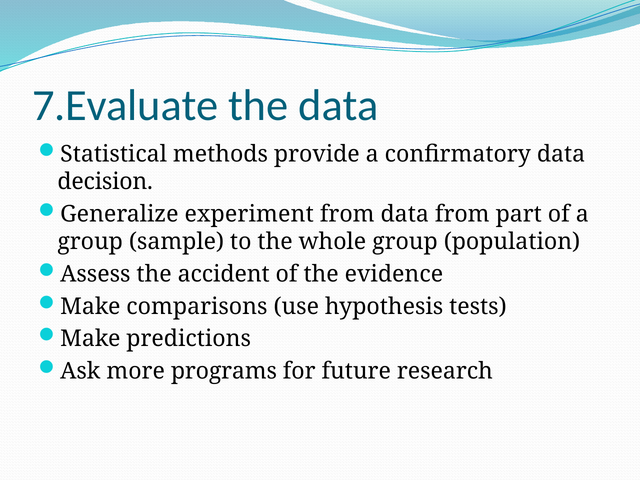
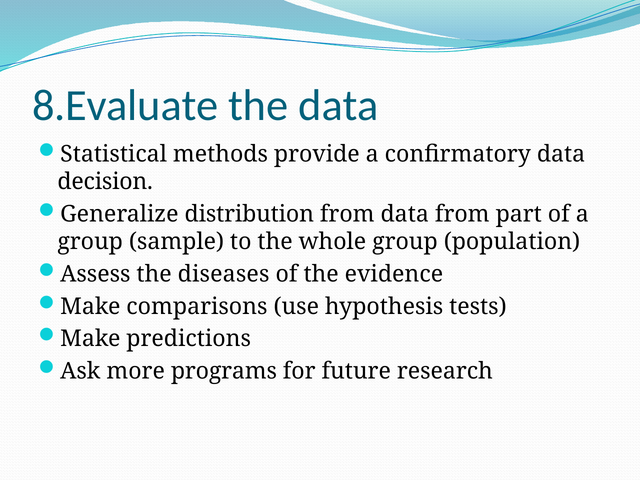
7.Evaluate: 7.Evaluate -> 8.Evaluate (125, 106)
experiment: experiment -> distribution (249, 214)
accident: accident -> diseases (224, 274)
